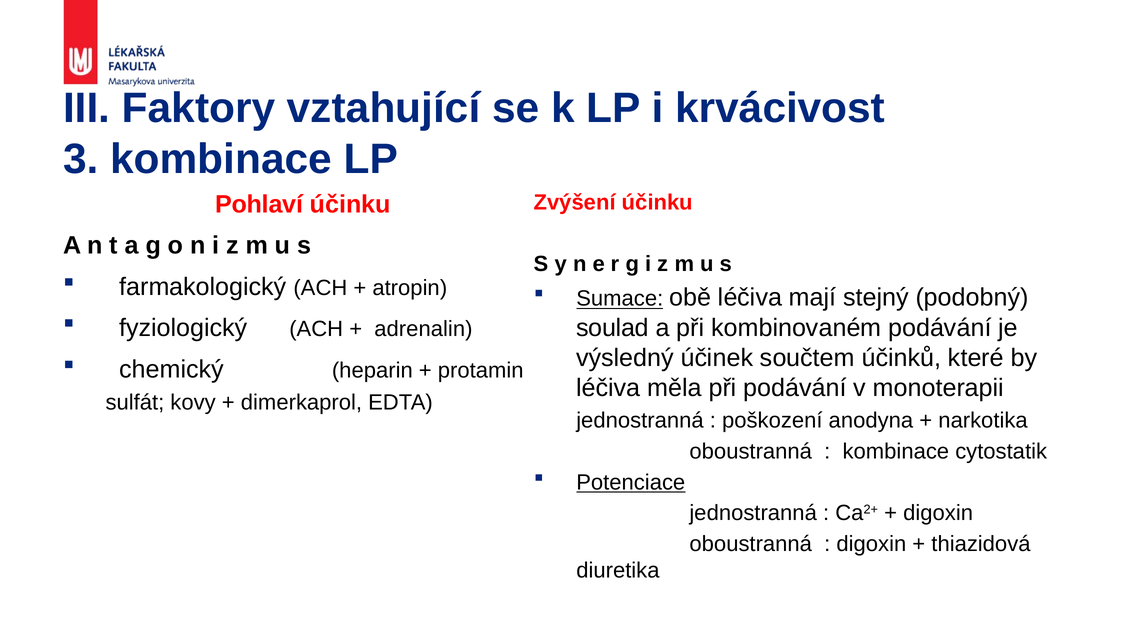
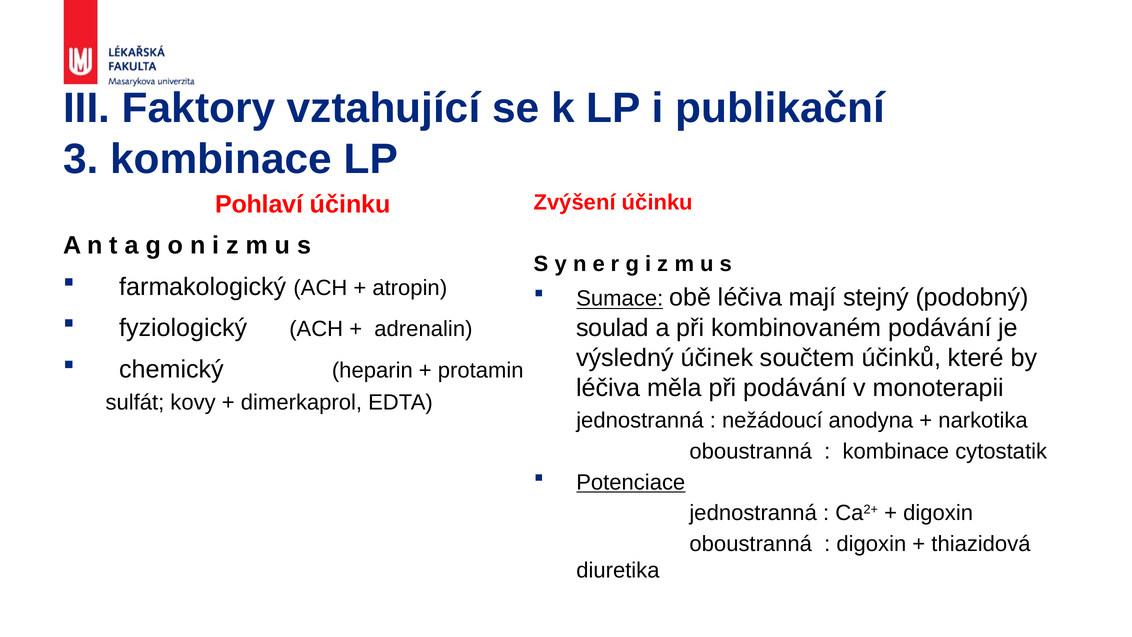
krvácivost: krvácivost -> publikační (780, 108)
poškození: poškození -> nežádoucí (772, 420)
